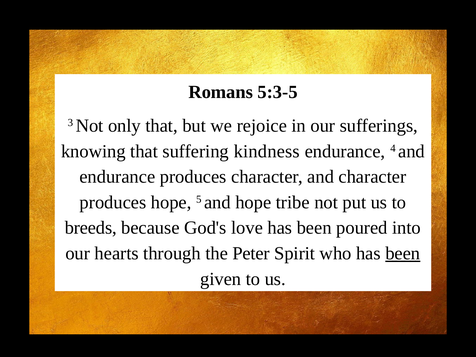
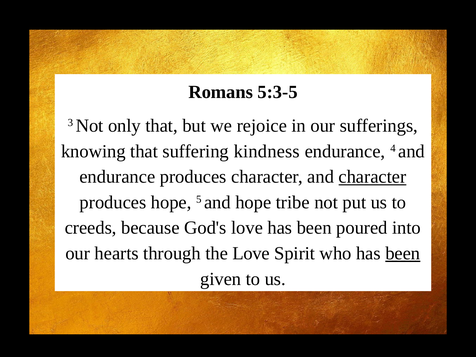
character underline: none -> present (372, 177)
breeds: breeds -> creeds (91, 228)
the Peter: Peter -> Love (251, 253)
